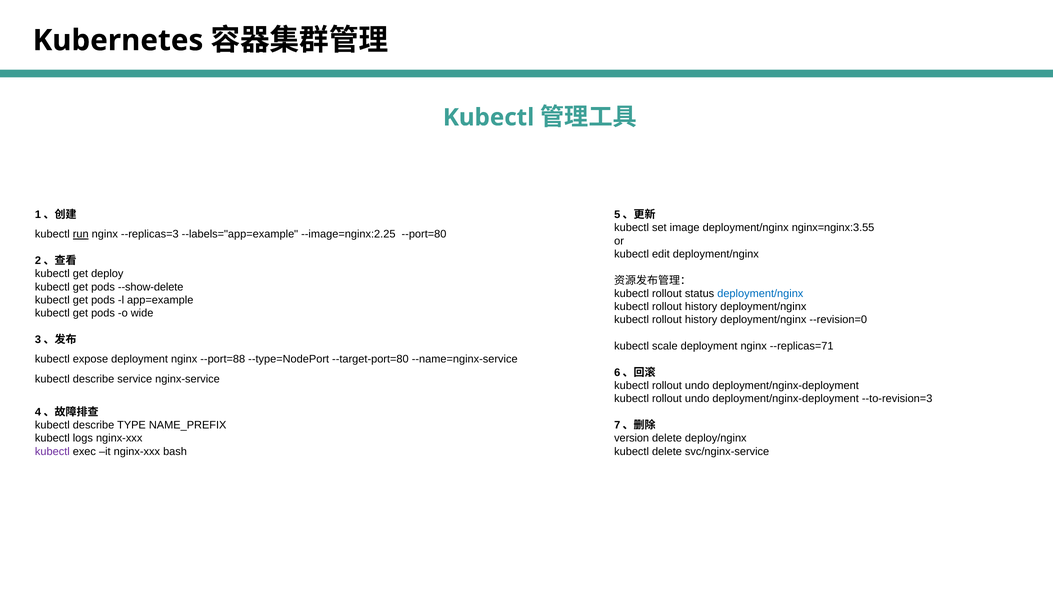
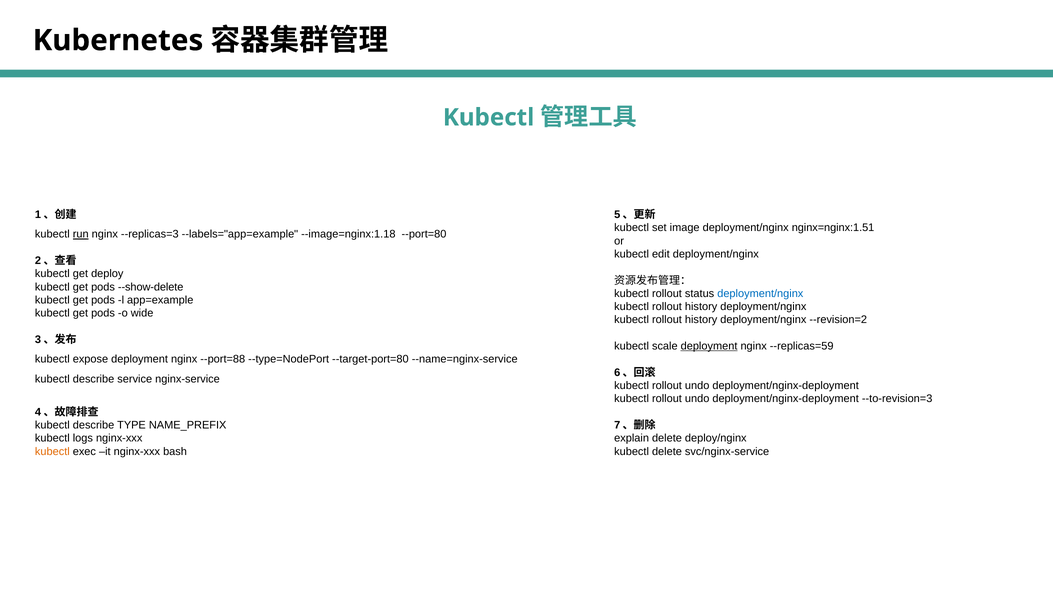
nginx=nginx:3.55: nginx=nginx:3.55 -> nginx=nginx:1.51 (833, 228)
--image=nginx:2.25: --image=nginx:2.25 -> --image=nginx:1.18 (348, 234)
--revision=0: --revision=0 -> --revision=2 (838, 320)
deployment underline: none -> present (709, 346)
--replicas=71: --replicas=71 -> --replicas=59 (802, 346)
version: version -> explain (632, 439)
kubectl colour: purple -> orange (52, 452)
